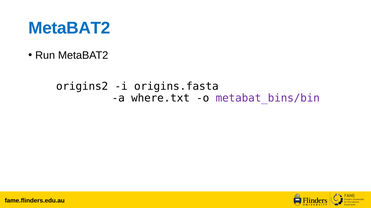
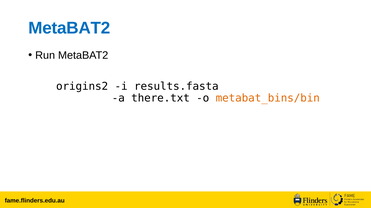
origins.fasta: origins.fasta -> results.fasta (176, 87)
where.txt: where.txt -> there.txt (161, 98)
metabat_bins/bin colour: purple -> orange (268, 98)
